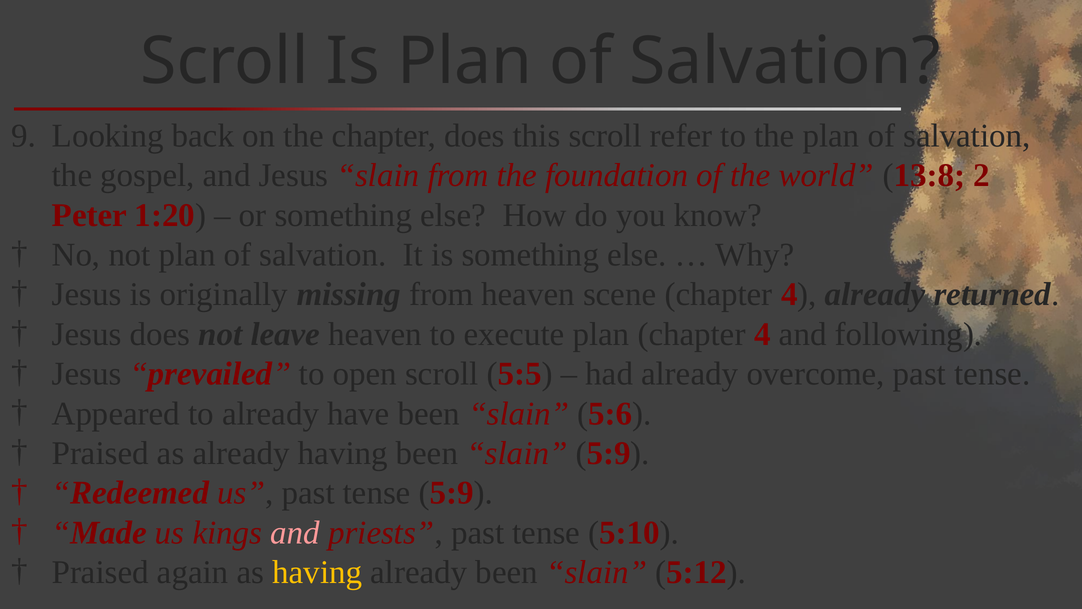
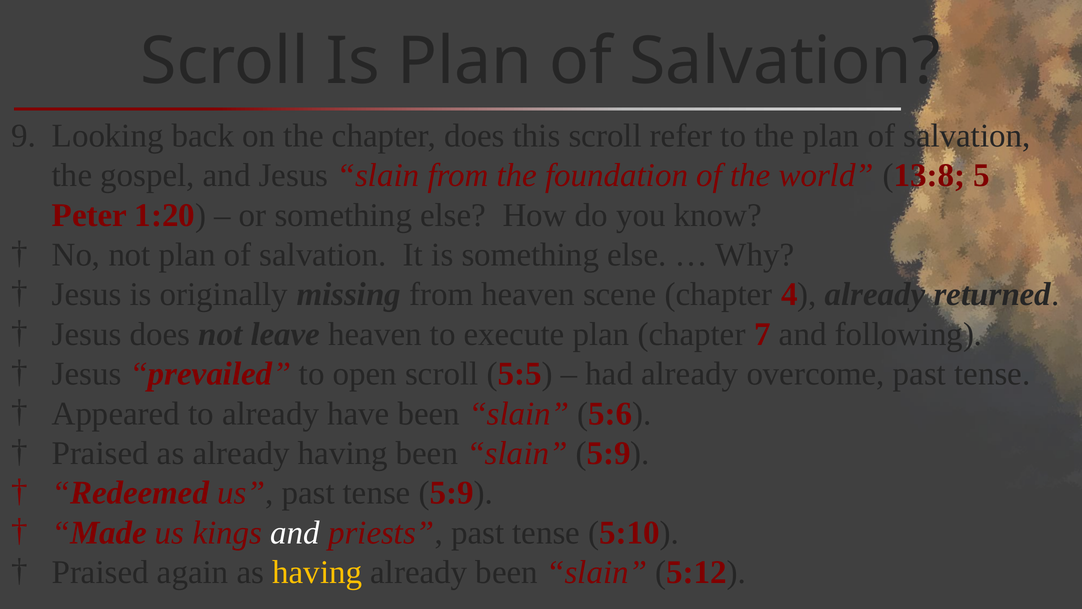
2: 2 -> 5 (982, 175)
plan chapter 4: 4 -> 7 (763, 334)
and colour: pink -> white (295, 532)
